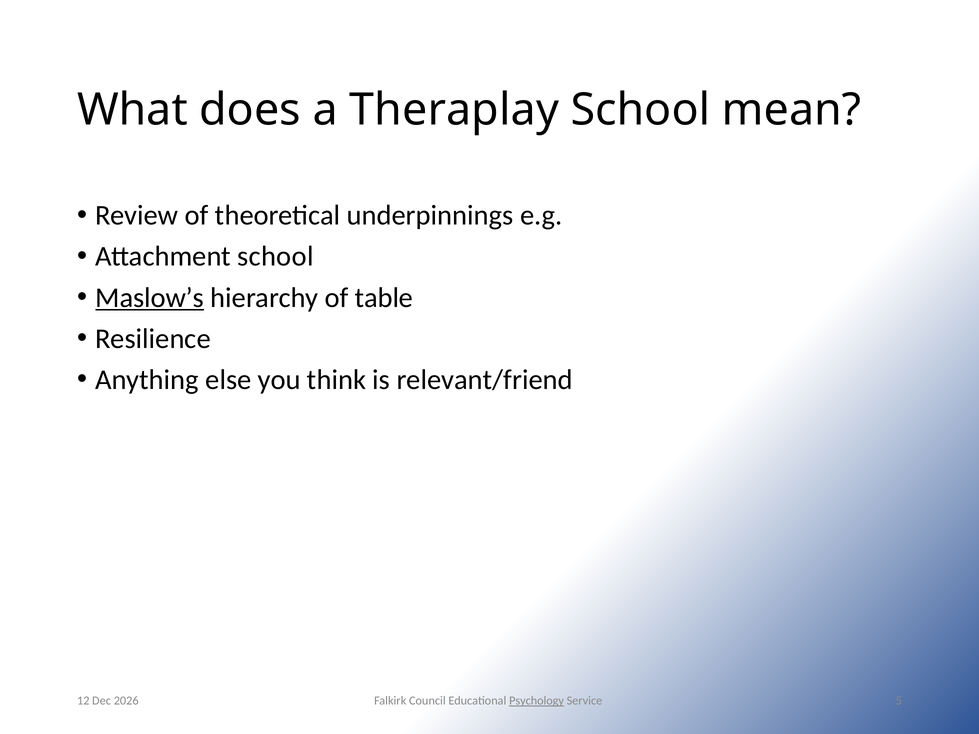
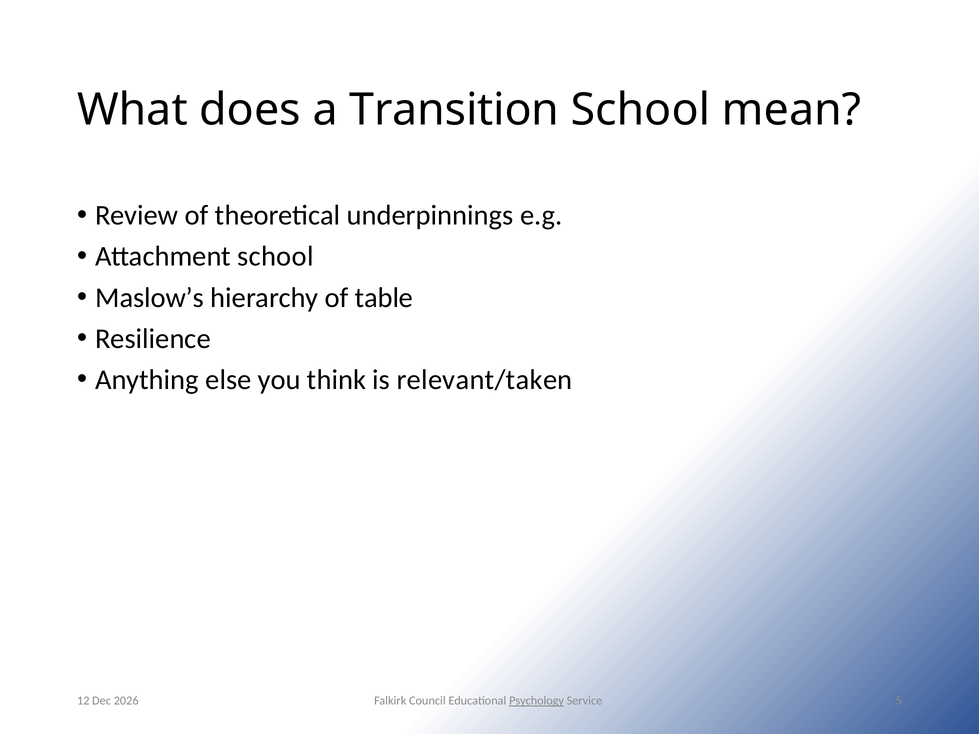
Theraplay: Theraplay -> Transition (454, 110)
Maslow’s underline: present -> none (150, 298)
relevant/friend: relevant/friend -> relevant/taken (484, 380)
